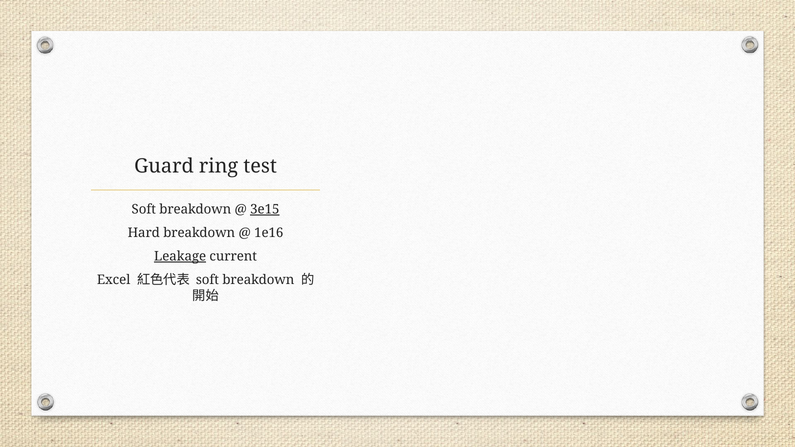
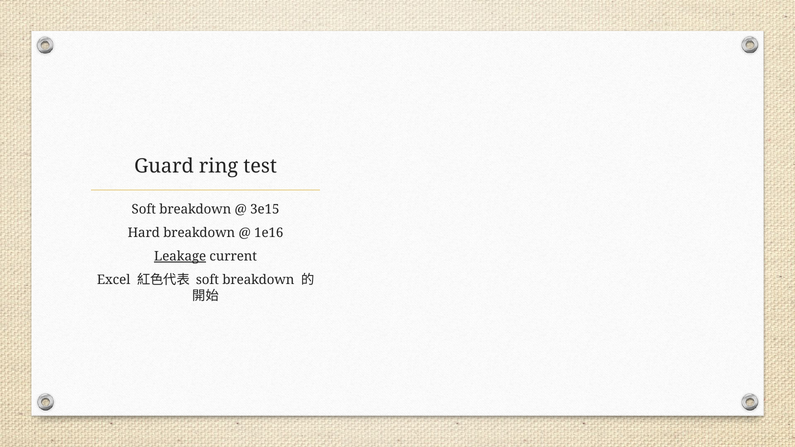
3e15 underline: present -> none (265, 210)
